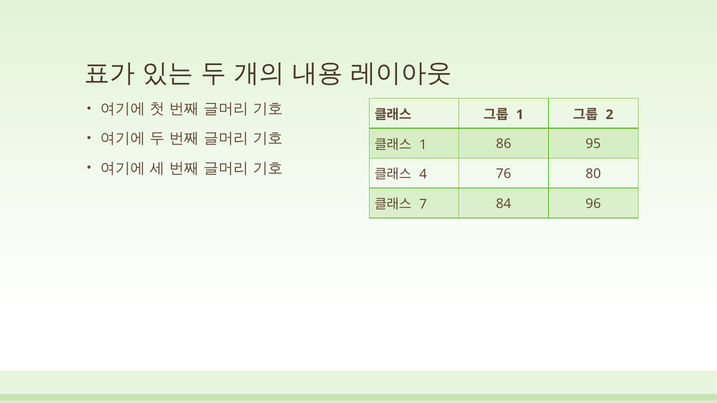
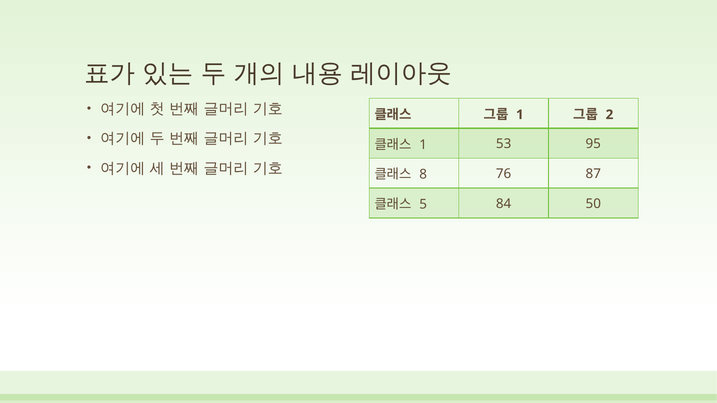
86: 86 -> 53 (504, 144)
4: 4 -> 8 (423, 175)
80: 80 -> 87 (593, 174)
7: 7 -> 5 (423, 205)
96: 96 -> 50 (593, 204)
